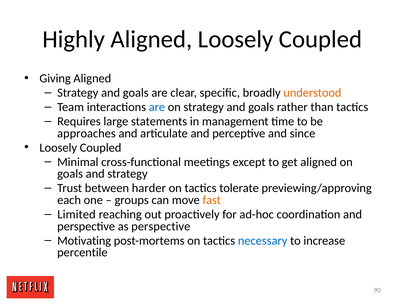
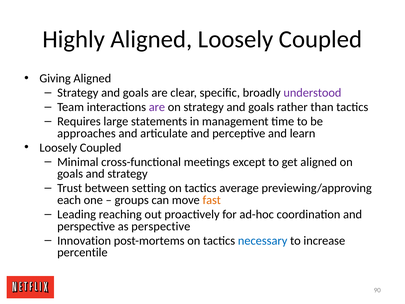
understood colour: orange -> purple (312, 93)
are colour: blue -> purple (157, 107)
since: since -> learn (303, 133)
harder: harder -> setting (149, 188)
tolerate: tolerate -> average (239, 188)
Limited: Limited -> Leading (77, 214)
Motivating: Motivating -> Innovation (84, 240)
